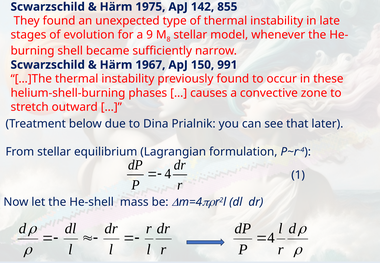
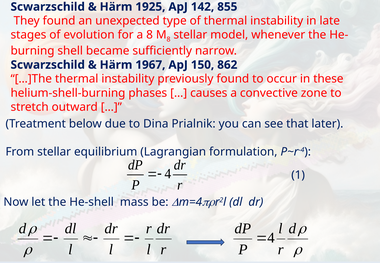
1975: 1975 -> 1925 (150, 7)
a 9: 9 -> 8 (150, 35)
991: 991 -> 862 (227, 65)
